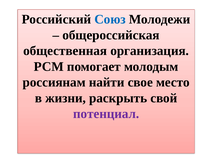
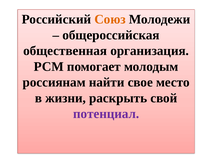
Союз colour: blue -> orange (110, 19)
